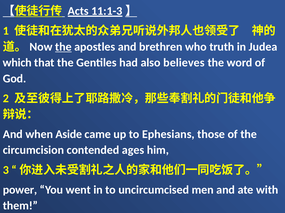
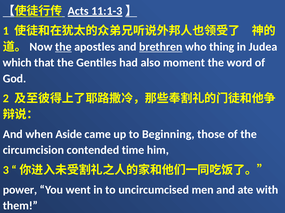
brethren underline: none -> present (161, 47)
truth: truth -> thing (222, 47)
believes: believes -> moment (184, 63)
Ephesians: Ephesians -> Beginning (168, 135)
ages: ages -> time (133, 151)
